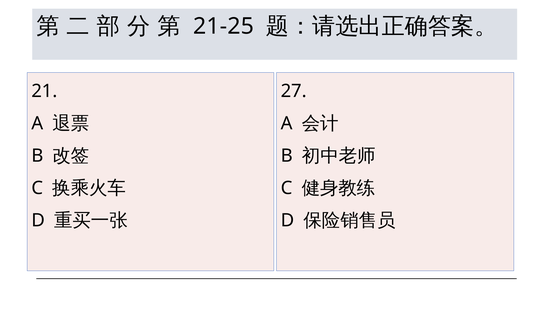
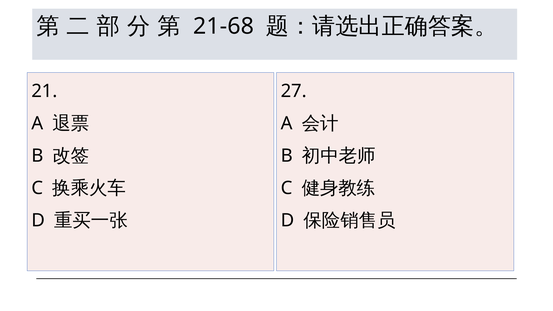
21-25: 21-25 -> 21-68 (224, 26)
